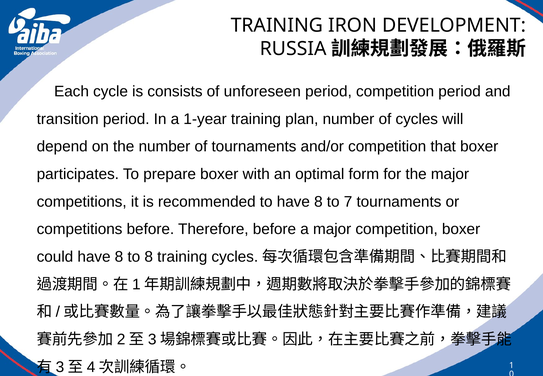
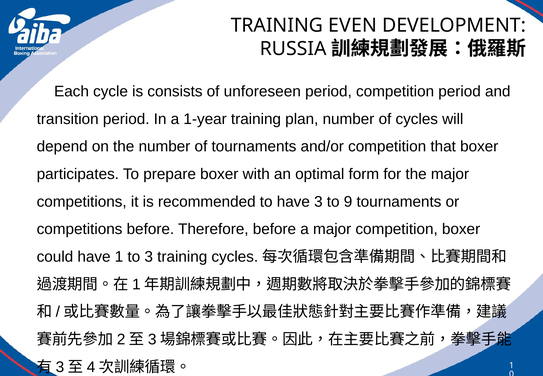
IRON: IRON -> EVEN (353, 25)
to have 8: 8 -> 3 (318, 202)
to 7: 7 -> 9 (348, 202)
could have 8: 8 -> 1 (119, 257)
to 8: 8 -> 3 (149, 257)
